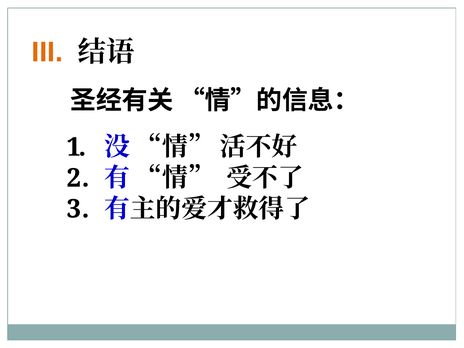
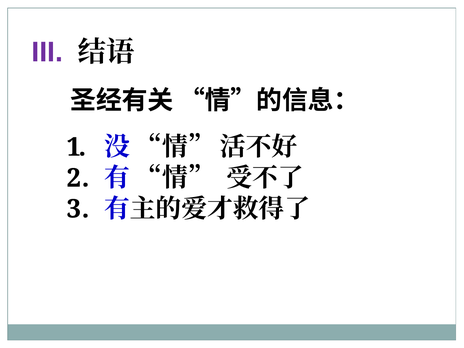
III colour: orange -> purple (47, 52)
